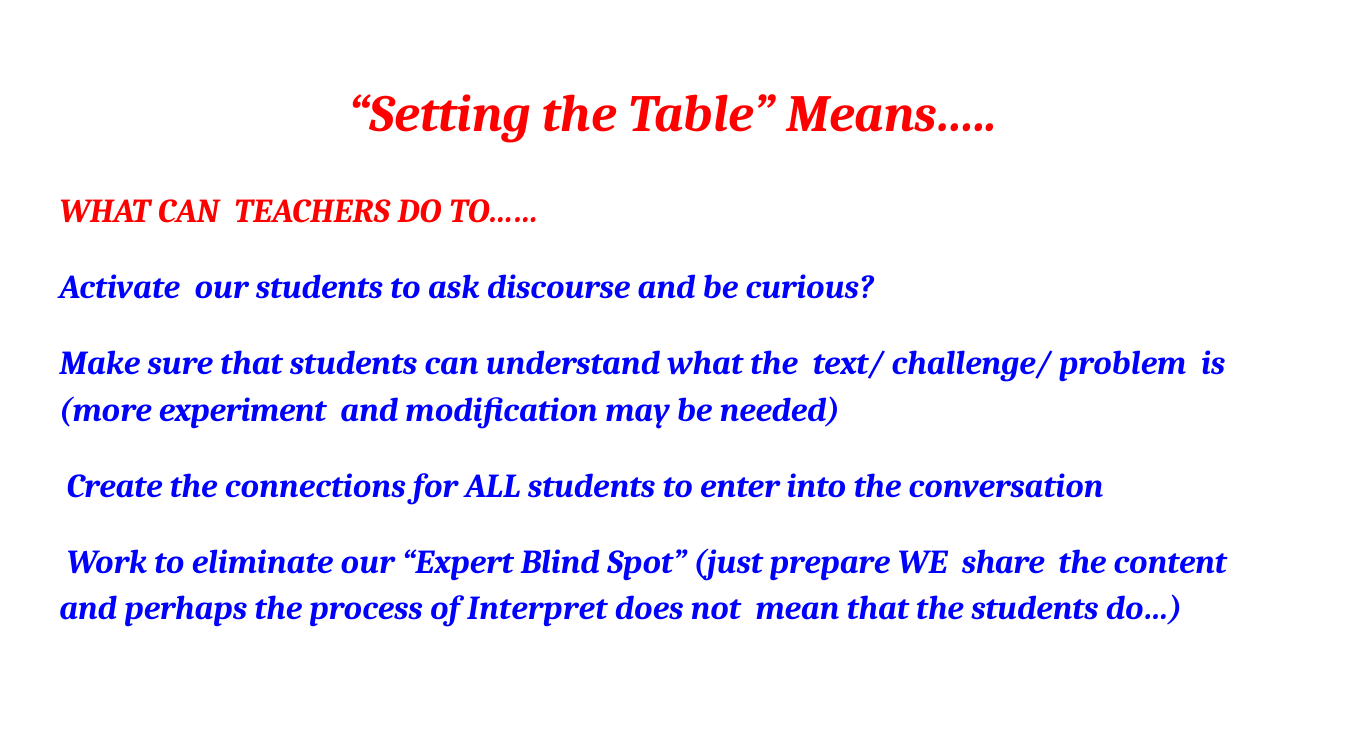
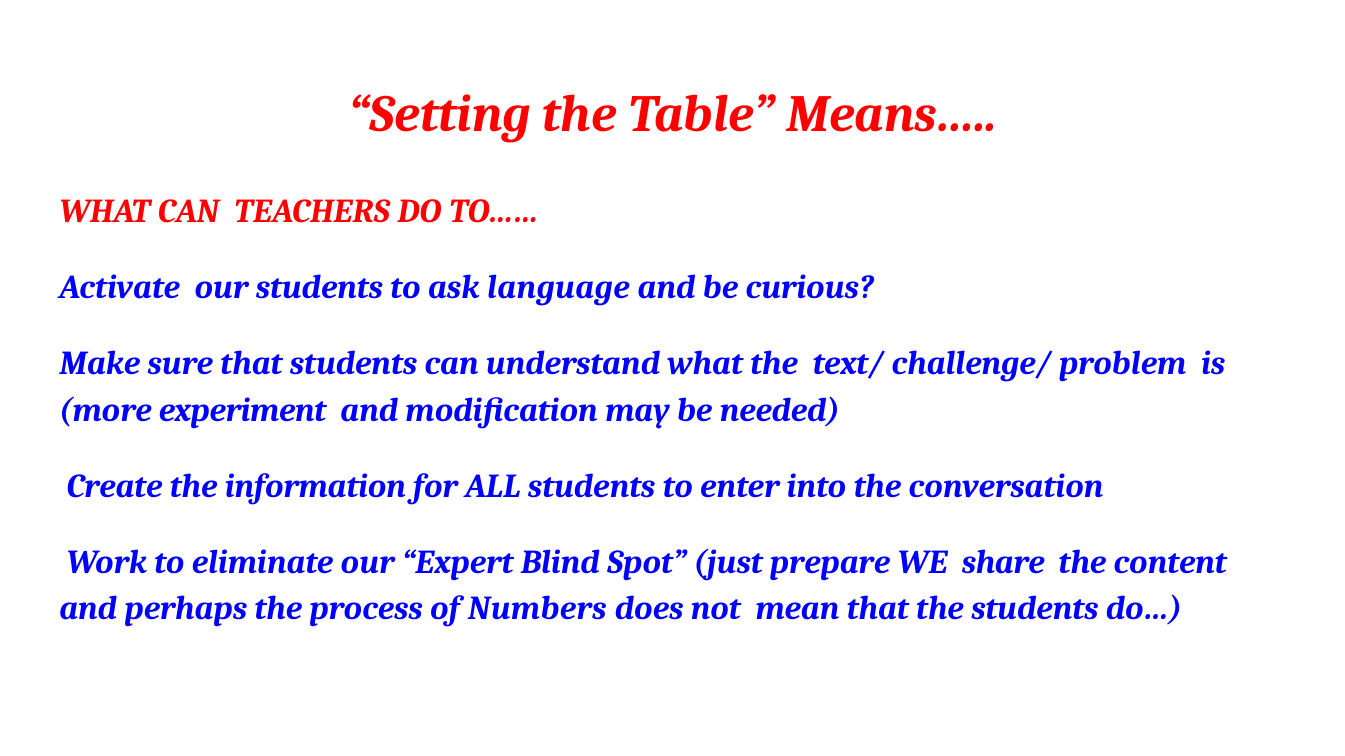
discourse: discourse -> language (558, 288)
connections: connections -> information (315, 487)
Interpret: Interpret -> Numbers (537, 609)
